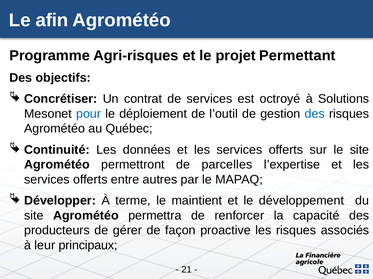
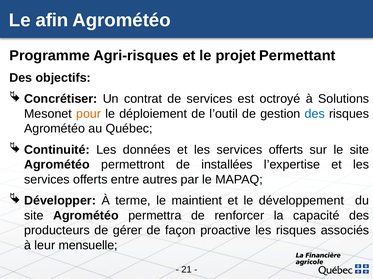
pour colour: blue -> orange (89, 114)
parcelles: parcelles -> installées (227, 165)
principaux: principaux -> mensuelle (88, 246)
